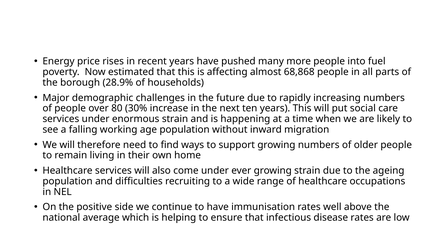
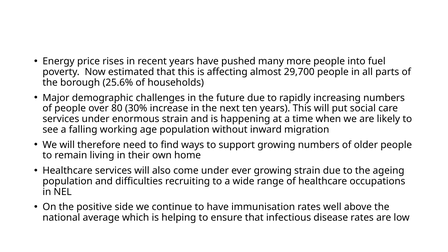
68,868: 68,868 -> 29,700 (299, 72)
28.9%: 28.9% -> 25.6% (118, 83)
